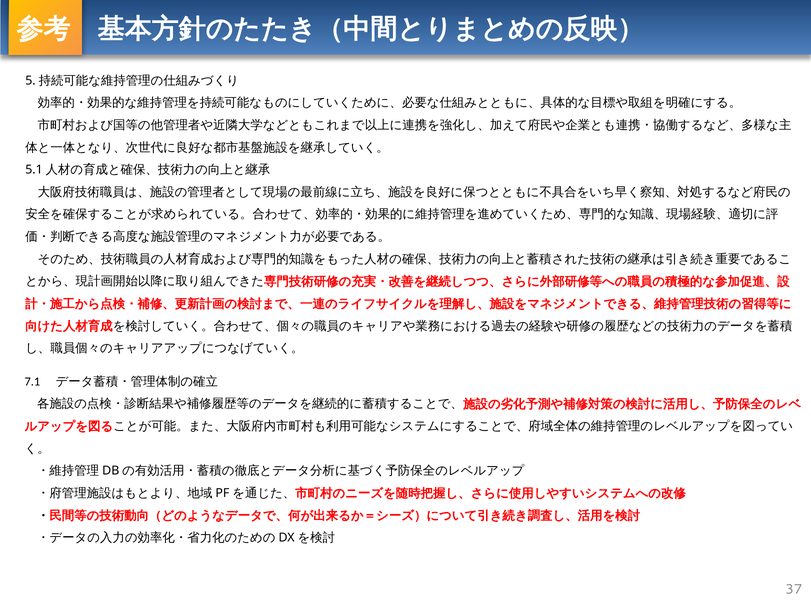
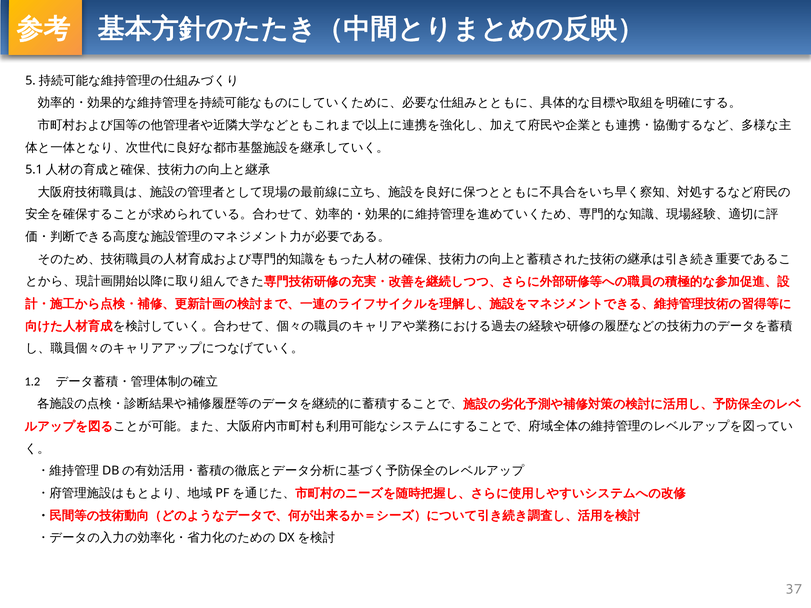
7.1: 7.1 -> 1.2 (32, 382)
